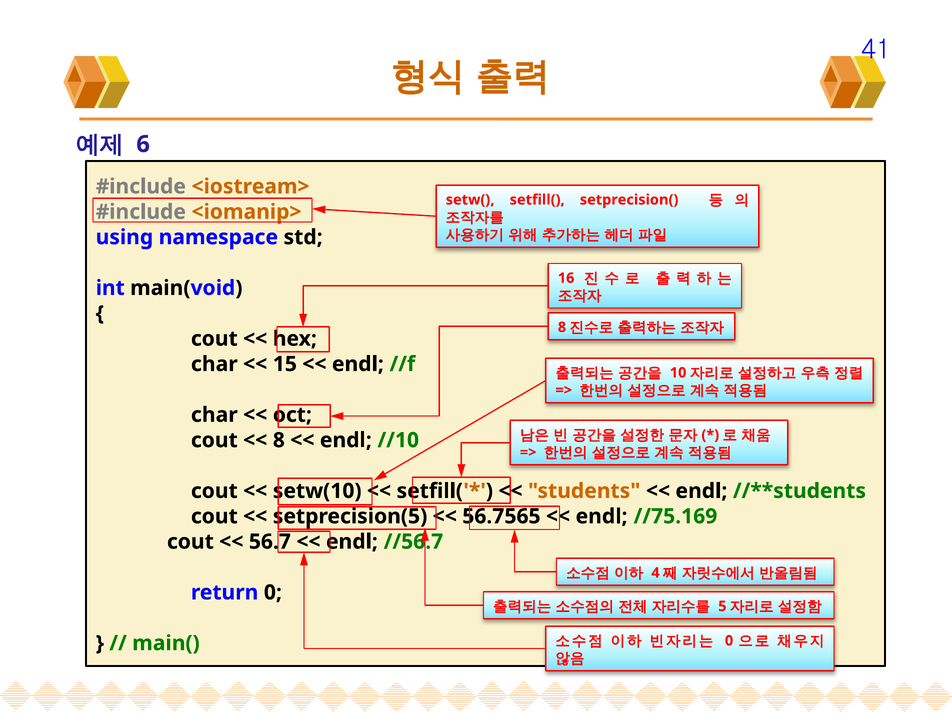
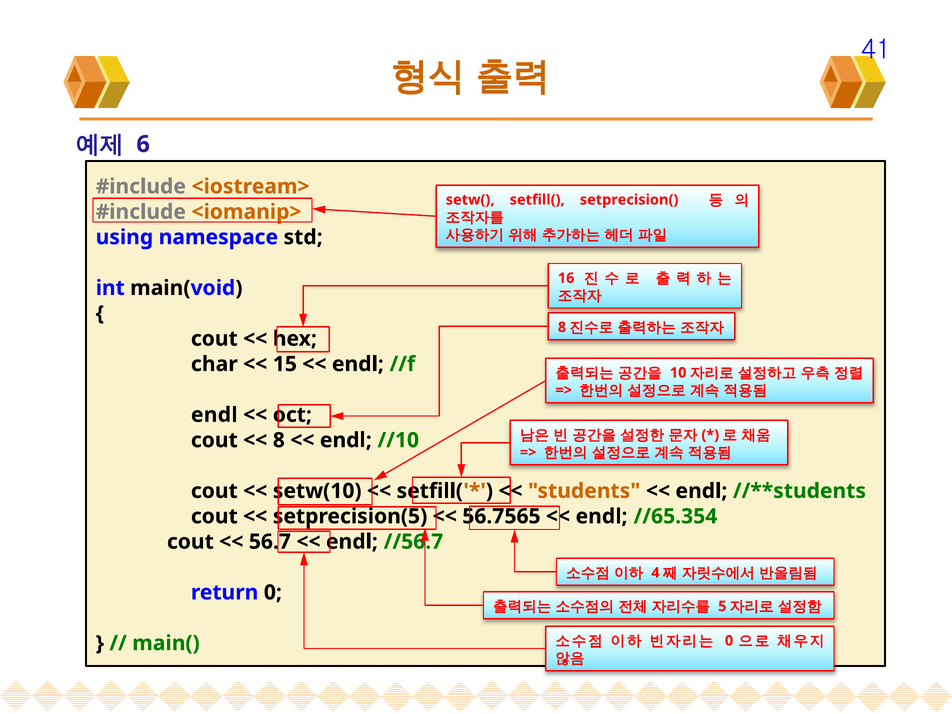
char: char -> endl (214, 415)
//75.169: //75.169 -> //65.354 (675, 516)
